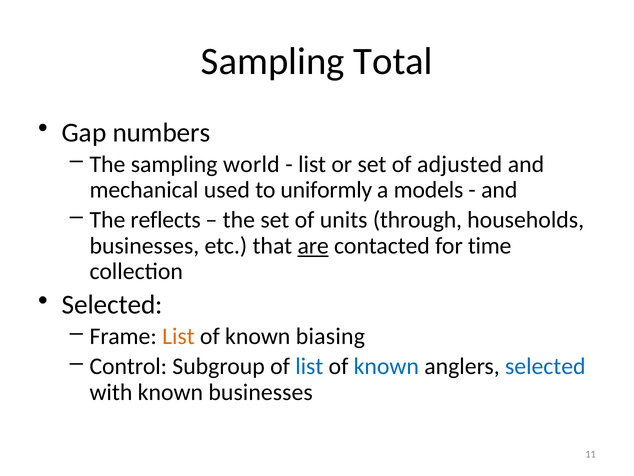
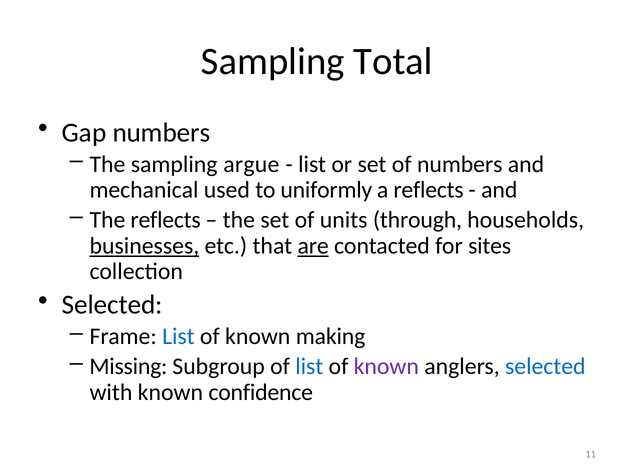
world: world -> argue (251, 164)
of adjusted: adjusted -> numbers (460, 164)
a models: models -> reflects (429, 190)
businesses underline: none -> present (144, 246)
time: time -> sites (490, 246)
List colour: orange -> blue (178, 336)
biasing: biasing -> making (331, 336)
Control: Control -> Missing (128, 366)
known colour: blue -> purple (386, 366)
known businesses: businesses -> confidence (261, 392)
